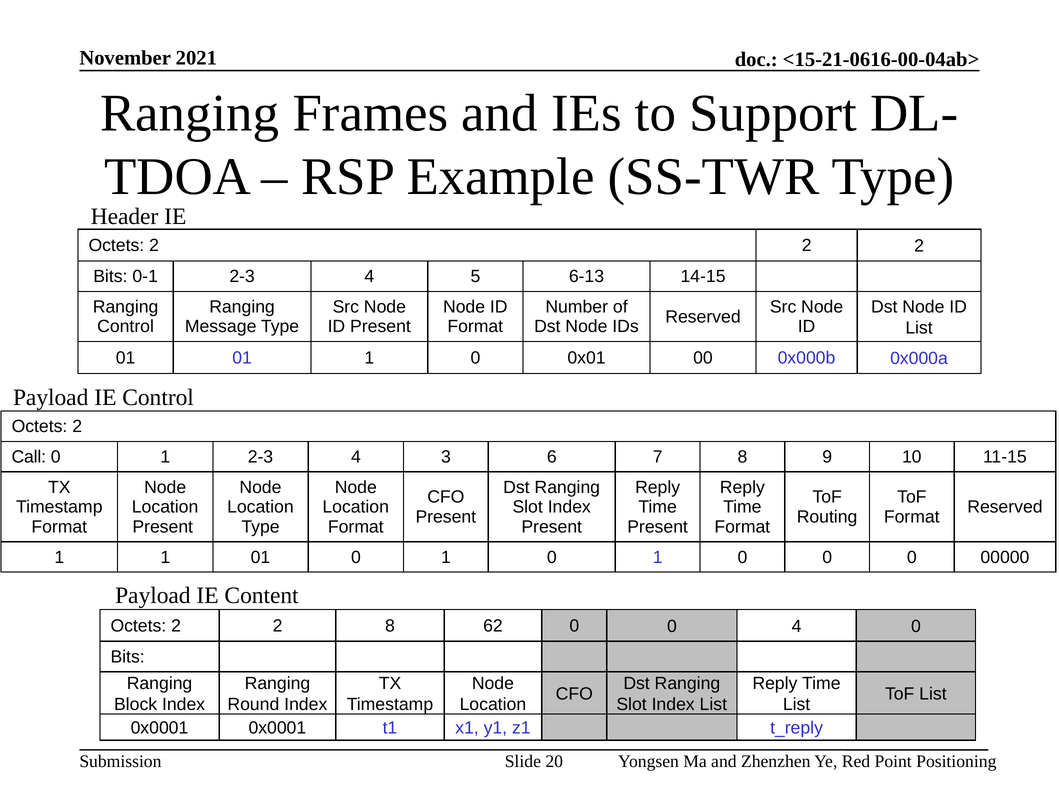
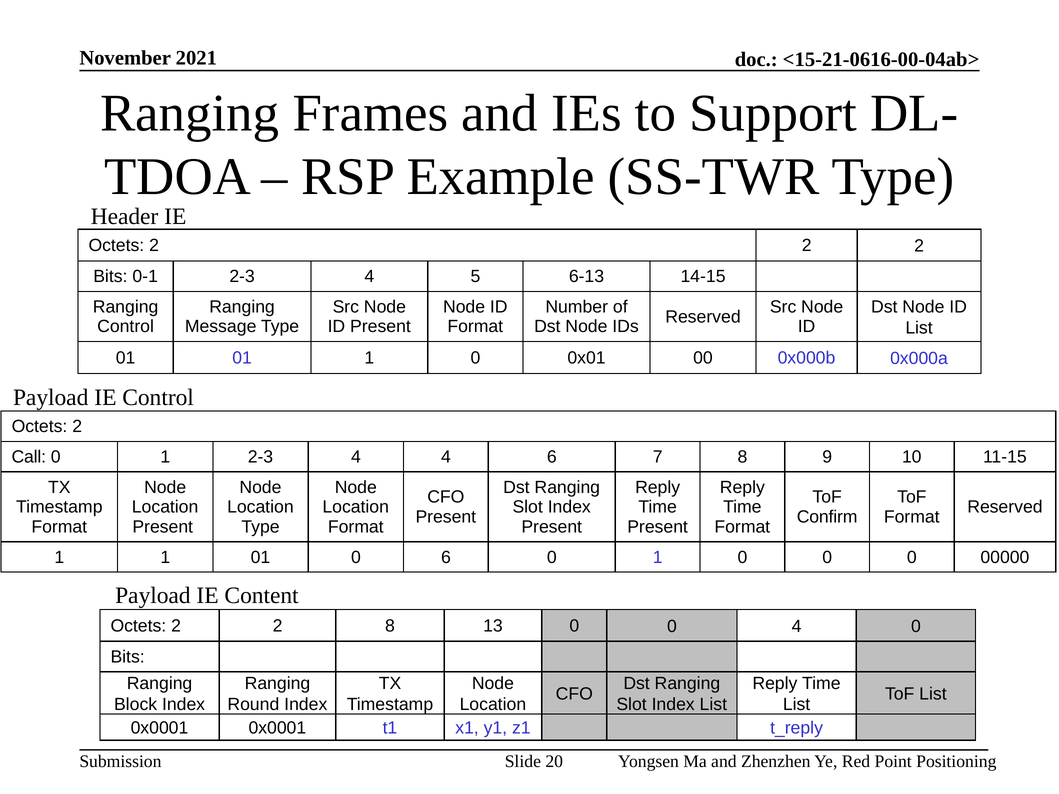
4 3: 3 -> 4 (446, 457)
Routing: Routing -> Confirm (827, 517)
01 0 1: 1 -> 6 (446, 557)
62: 62 -> 13 (493, 626)
